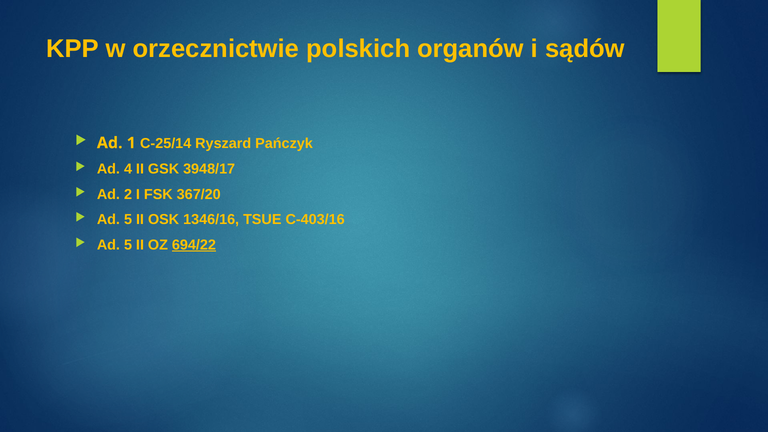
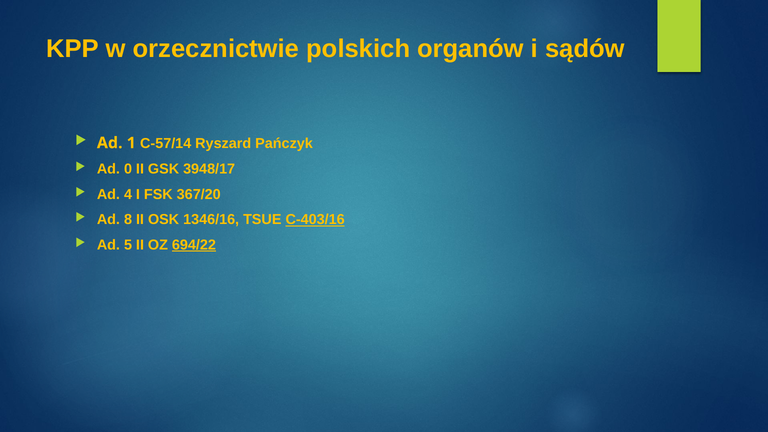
C-25/14: C-25/14 -> C-57/14 (166, 143)
4: 4 -> 0 (128, 169)
2: 2 -> 4 (128, 194)
5: 5 -> 8 (128, 220)
C-403/16 underline: none -> present (315, 220)
